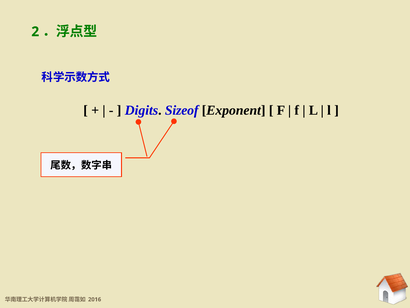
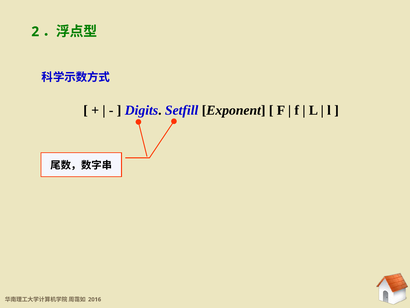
Sizeof: Sizeof -> Setfill (182, 110)
